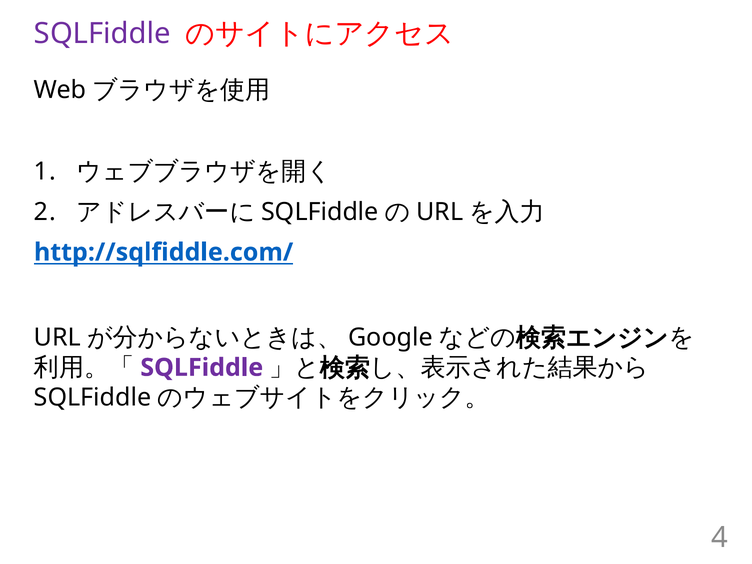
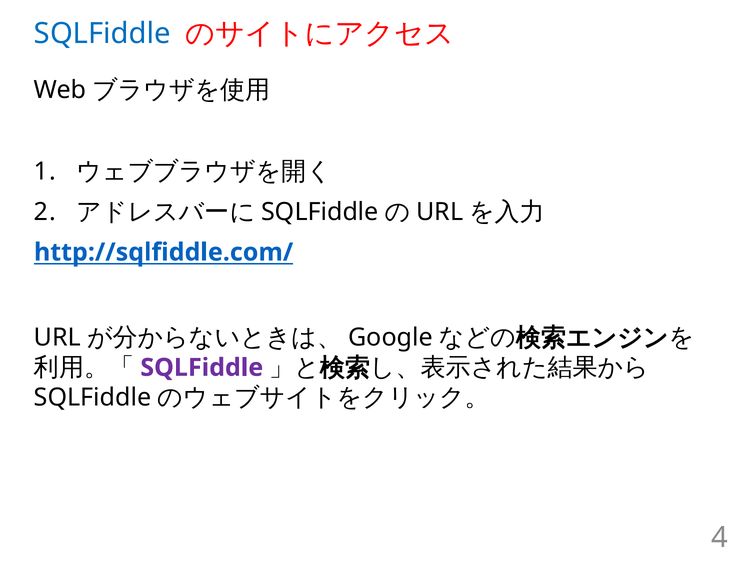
SQLFiddle colour: purple -> blue (102, 34)
